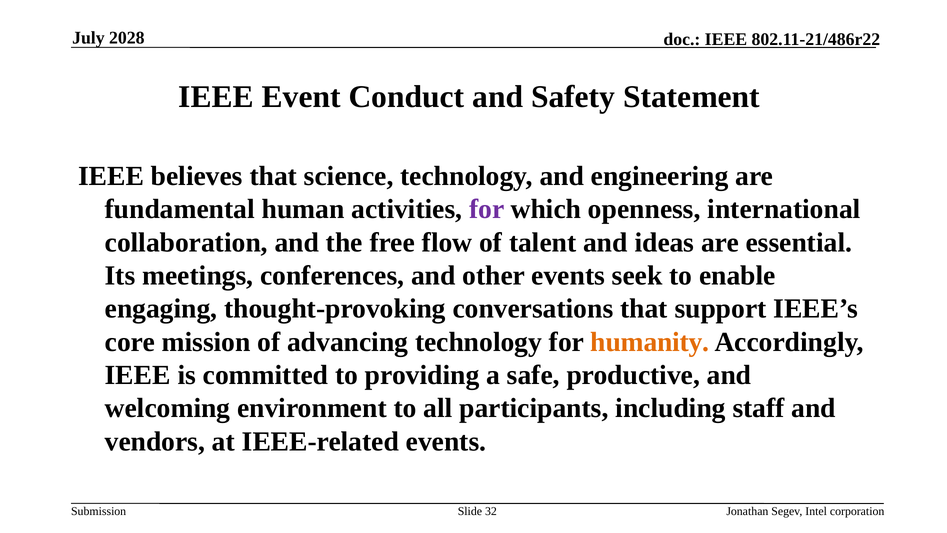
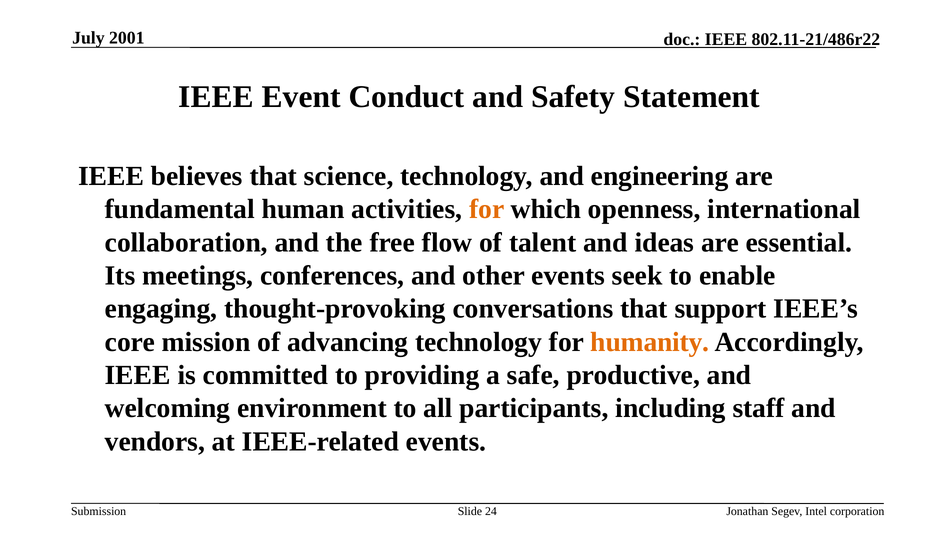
2028: 2028 -> 2001 (127, 38)
for colour: purple -> orange (487, 209)
32: 32 -> 24 (491, 511)
